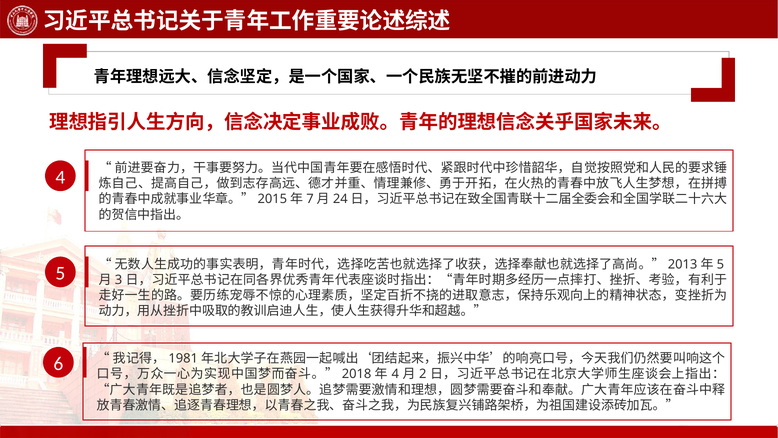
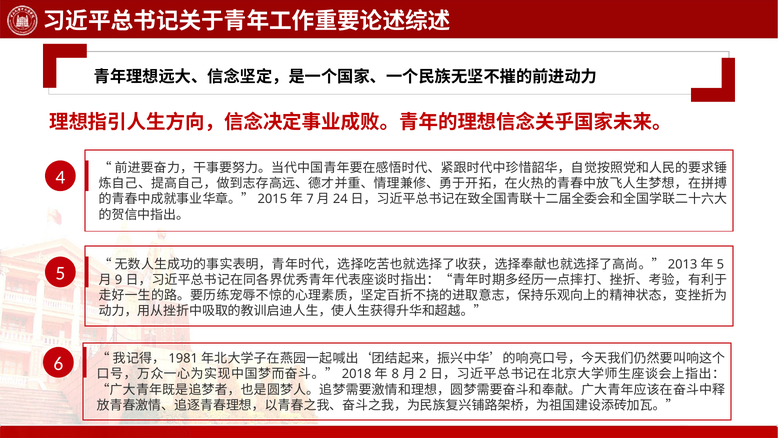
3: 3 -> 9 (119, 280)
4: 4 -> 8 (395, 374)
